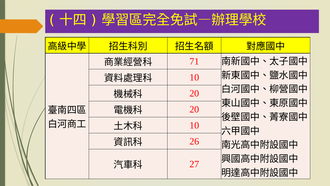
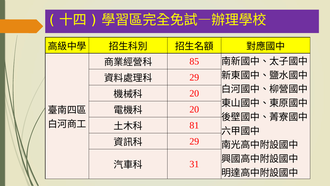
71: 71 -> 85 (194, 61)
10: 10 -> 29 (194, 77)
10: 10 -> 81 (194, 125)
26: 26 -> 29 (194, 141)
27: 27 -> 31 (194, 164)
